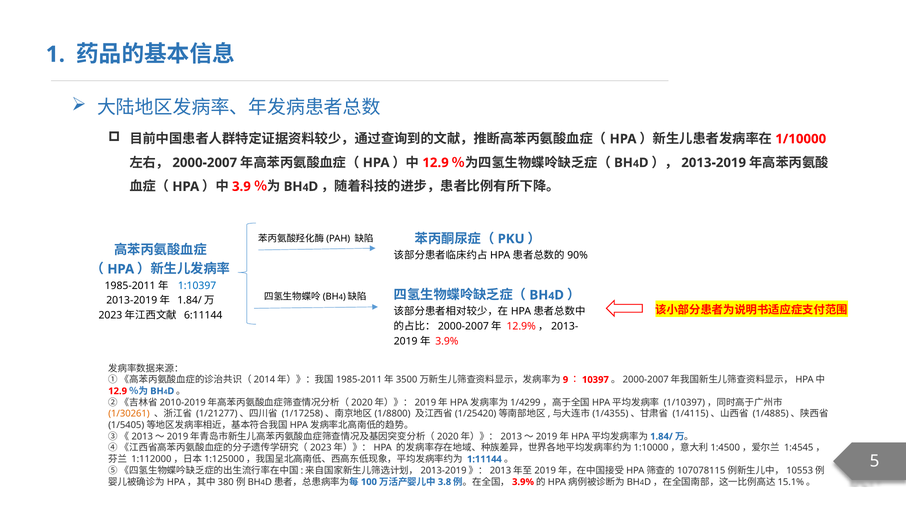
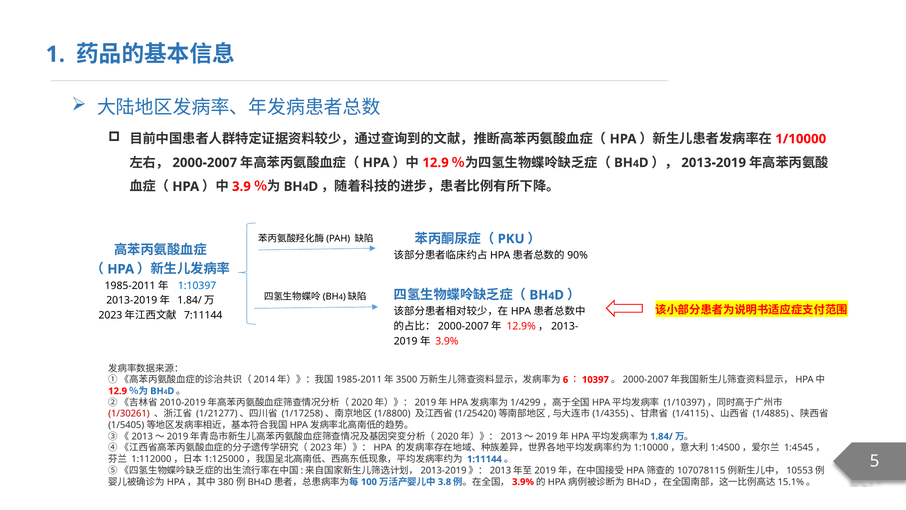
6:11144: 6:11144 -> 7:11144 (203, 315)
9: 9 -> 6 (566, 379)
1/30261 colour: orange -> red (129, 413)
